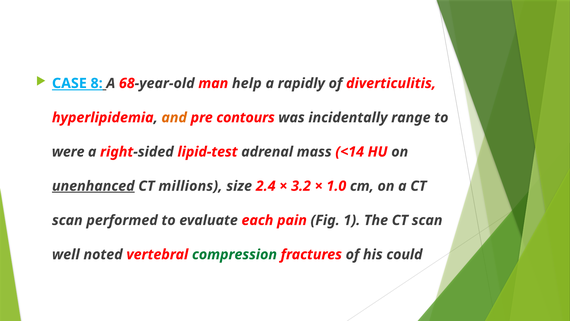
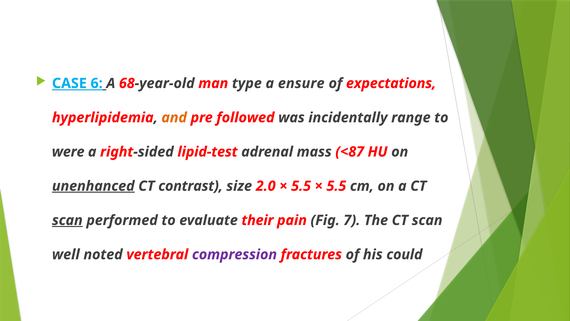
8: 8 -> 6 (97, 83)
help: help -> type (247, 83)
rapidly: rapidly -> ensure (301, 83)
diverticulitis: diverticulitis -> expectations (391, 83)
contours: contours -> followed (245, 117)
<14: <14 -> <87 (350, 152)
millions: millions -> contrast (191, 186)
2.4: 2.4 -> 2.0 (266, 186)
3.2: 3.2 -> 5.5 (301, 186)
1.0: 1.0 -> 5.5 (336, 186)
scan underline: none -> present (67, 220)
each: each -> their (258, 220)
1: 1 -> 7 (352, 220)
compression colour: green -> purple (234, 254)
